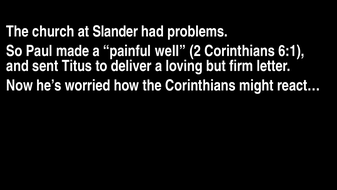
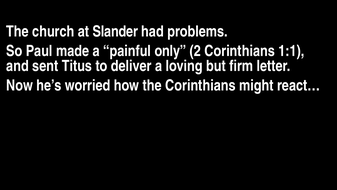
well: well -> only (170, 51)
6:1: 6:1 -> 1:1 (291, 51)
